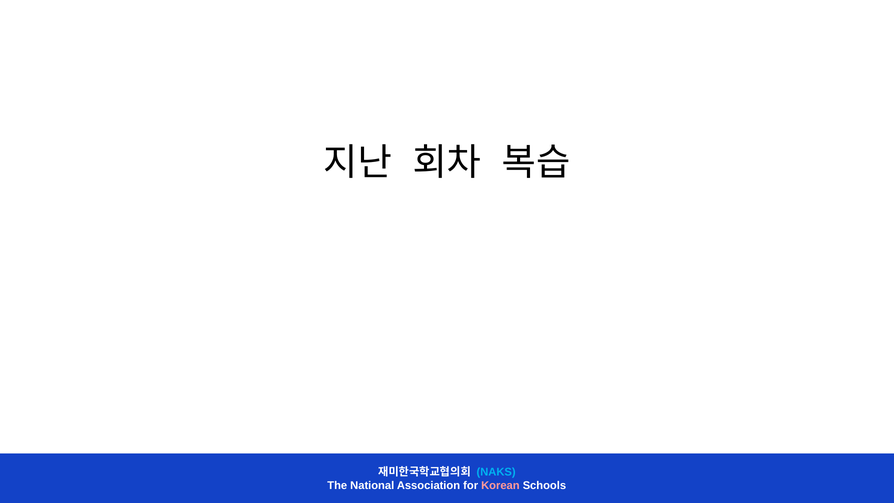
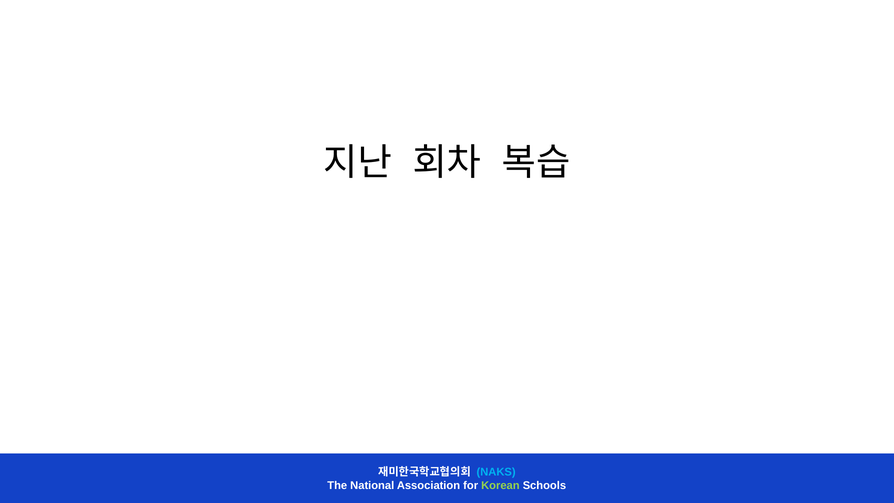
Korean colour: pink -> light green (500, 486)
